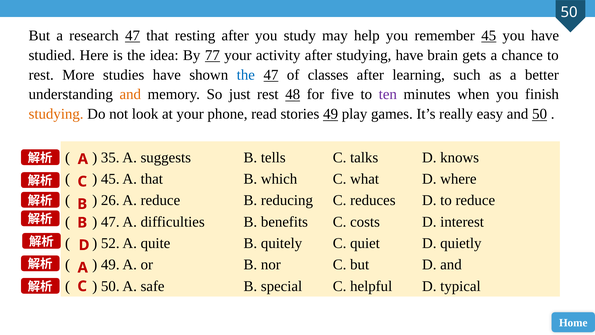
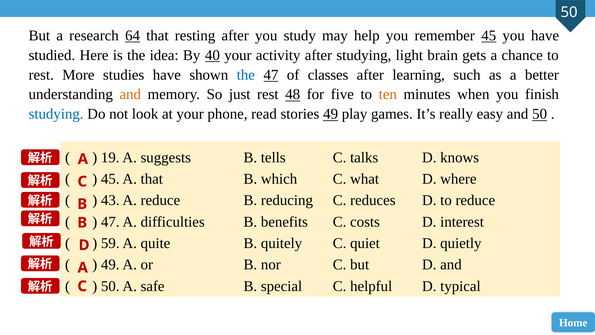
research 47: 47 -> 64 (133, 35)
77: 77 -> 40 (212, 55)
studying have: have -> light (409, 55)
ten colour: purple -> orange (388, 94)
studying colour: orange -> blue (56, 114)
35: 35 -> 19 (110, 157)
26: 26 -> 43 (110, 200)
52: 52 -> 59 (110, 243)
